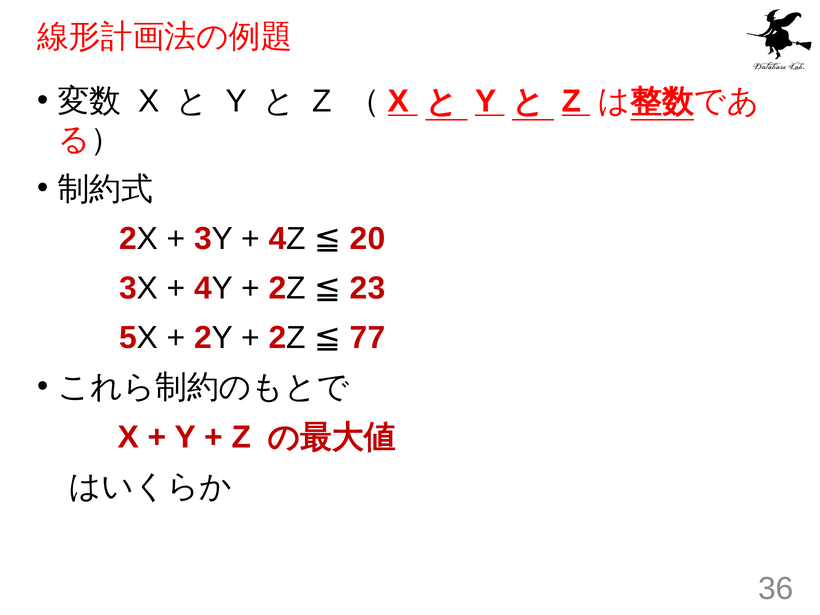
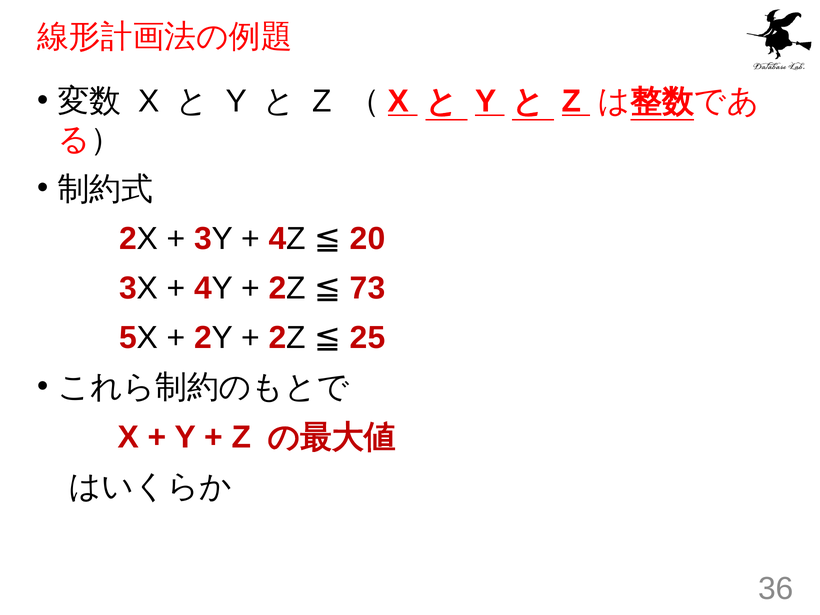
23: 23 -> 73 (368, 288)
77: 77 -> 25 (368, 338)
